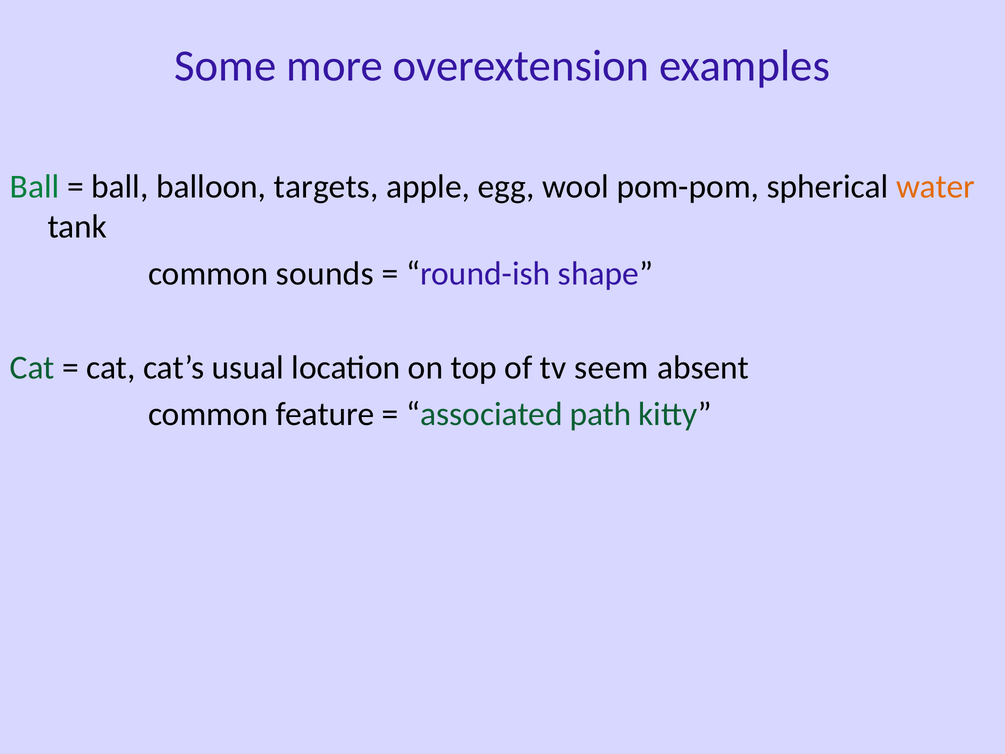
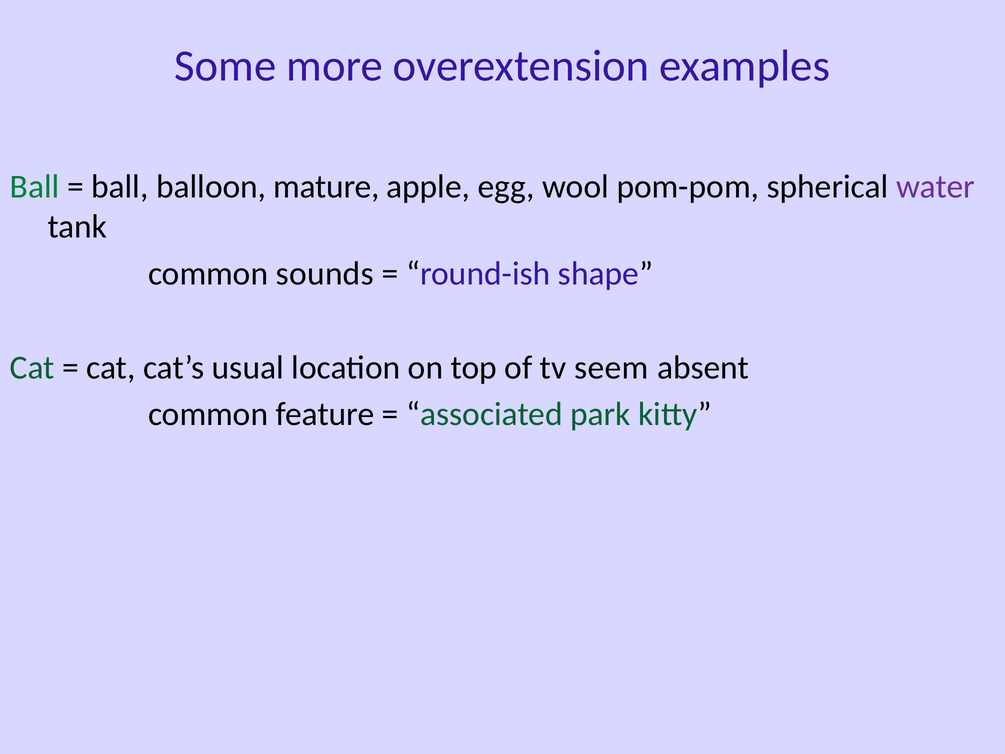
targets: targets -> mature (326, 187)
water colour: orange -> purple (935, 187)
path: path -> park (600, 414)
